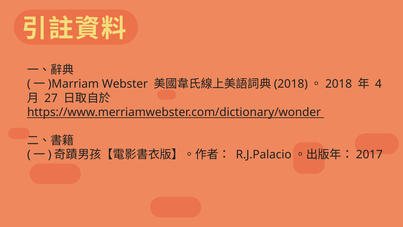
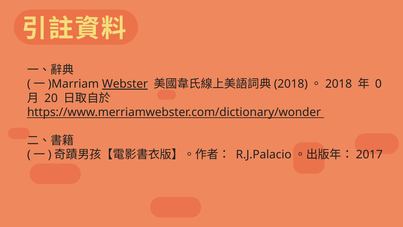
Webster underline: none -> present (125, 84)
4: 4 -> 0 (378, 84)
27: 27 -> 20 (51, 98)
